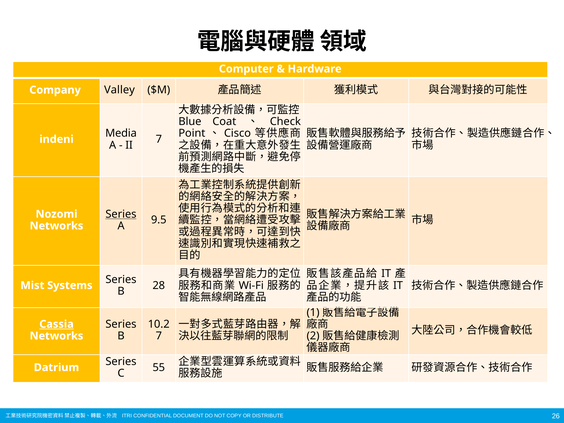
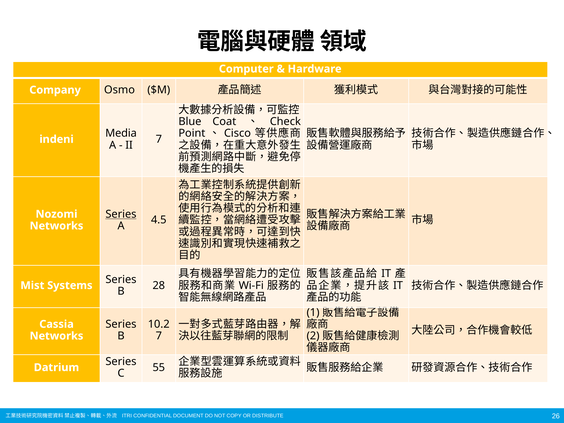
Valley: Valley -> Osmo (119, 90)
9.5: 9.5 -> 4.5 (159, 220)
Cassia underline: present -> none (57, 324)
